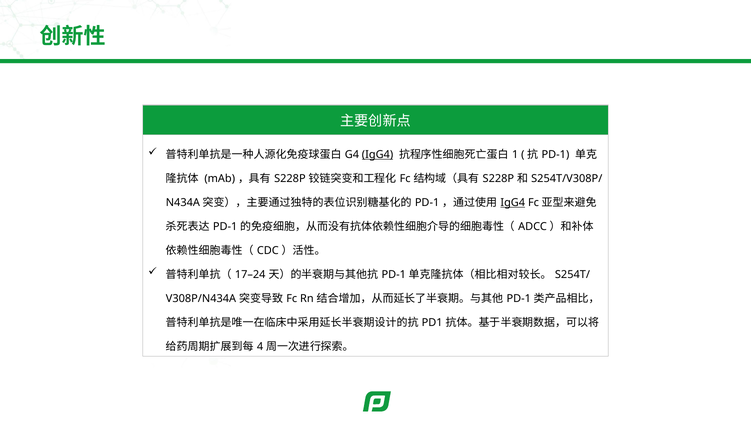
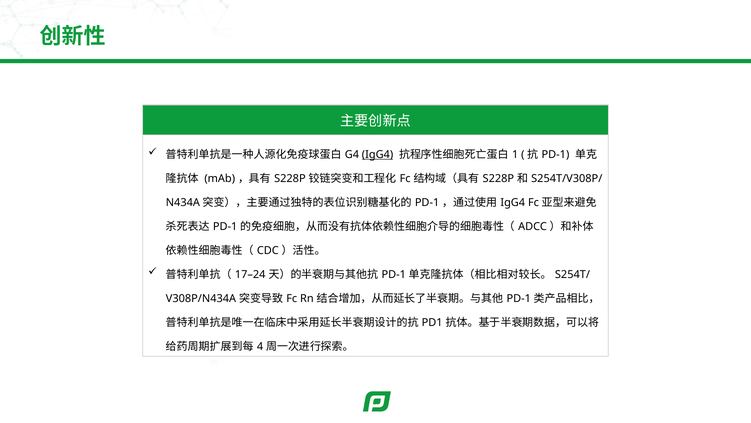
IgG4 underline: present -> none (513, 202)
